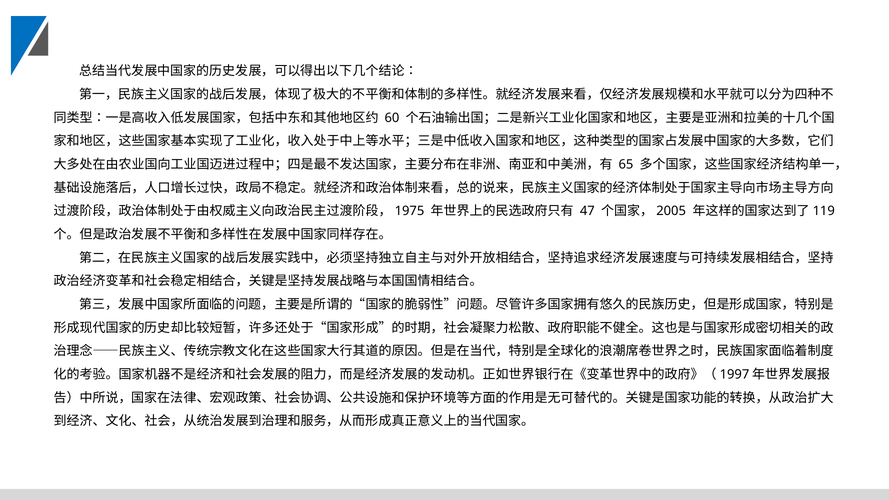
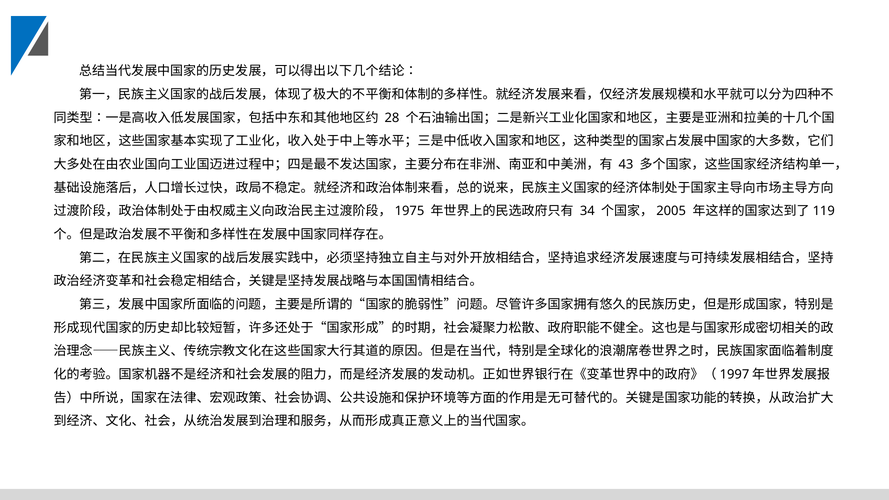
60: 60 -> 28 (392, 118)
65: 65 -> 43 (626, 164)
47: 47 -> 34 (587, 211)
